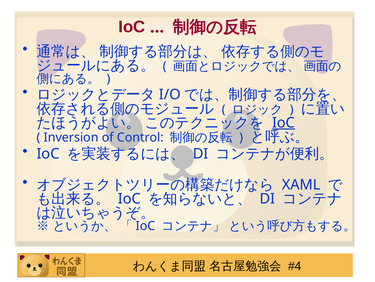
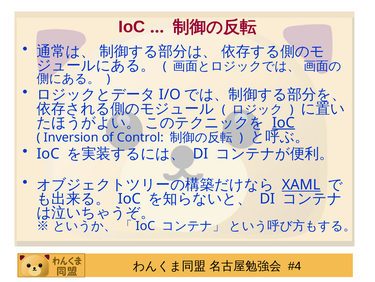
XAML underline: none -> present (301, 184)
